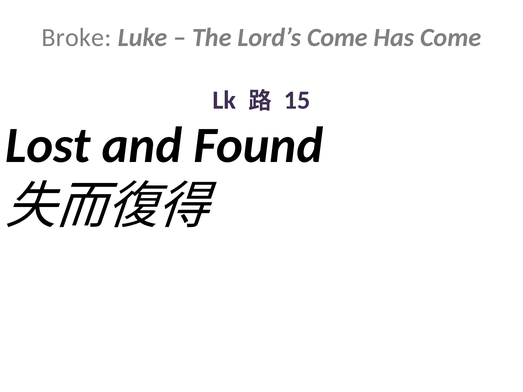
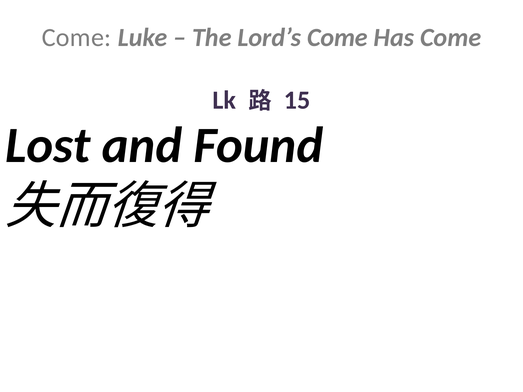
Broke: Broke -> Come (76, 38)
